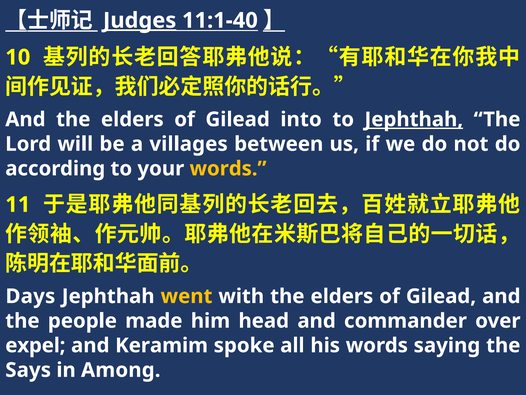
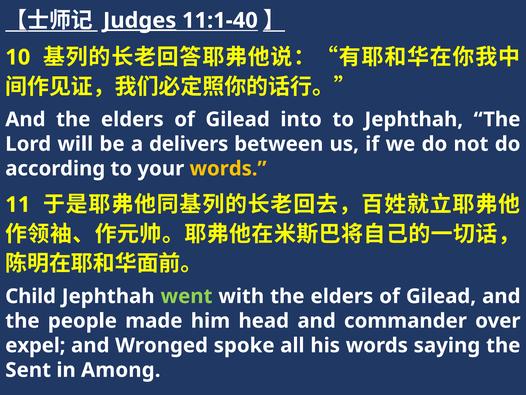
Jephthah underline: present -> none (414, 119)
villages: villages -> delivers (189, 144)
Days: Days -> Child (31, 296)
went colour: yellow -> light green (187, 296)
Keramim: Keramim -> Wronged (162, 345)
Says: Says -> Sent (28, 370)
